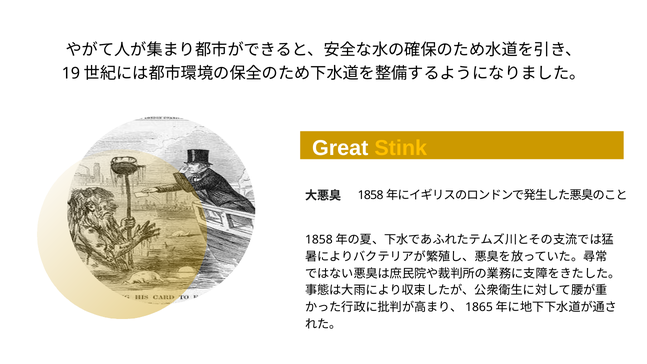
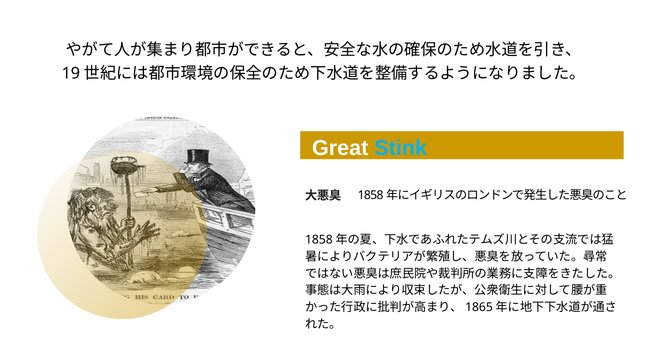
Stink colour: yellow -> light blue (401, 148)
